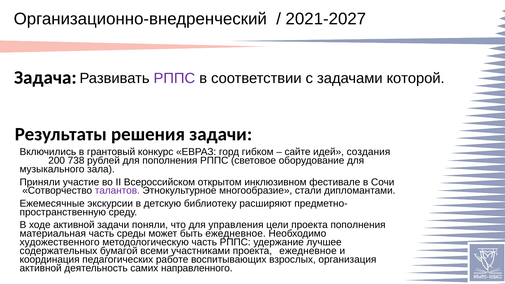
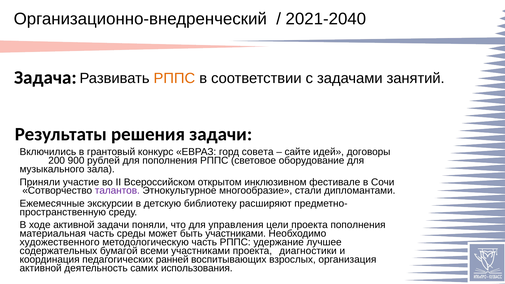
2021-2027: 2021-2027 -> 2021-2040 (326, 19)
РППС colour: purple -> orange (174, 78)
которой: которой -> занятий (416, 78)
гибком: гибком -> совета (258, 152)
создания: создания -> договоры (369, 152)
738: 738 -> 900 (76, 161)
быть ежедневное: ежедневное -> участниками (236, 234)
проекта ежедневное: ежедневное -> диагностики (308, 251)
работе: работе -> ранней (172, 260)
направленного: направленного -> использования (197, 268)
